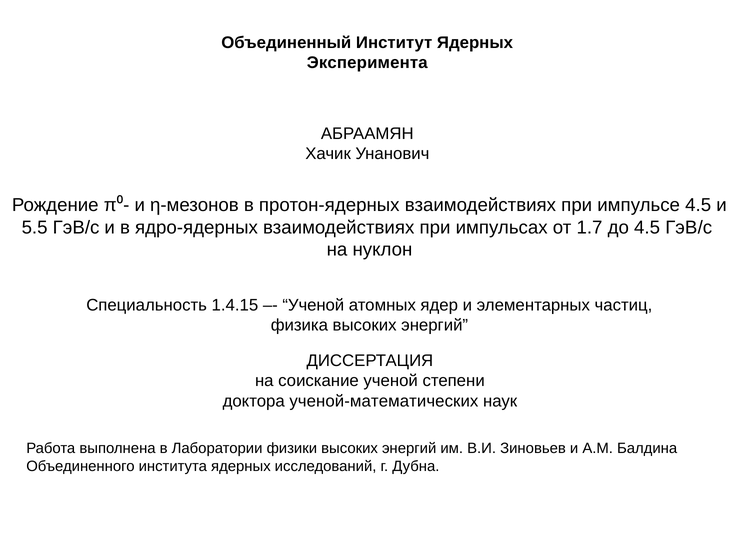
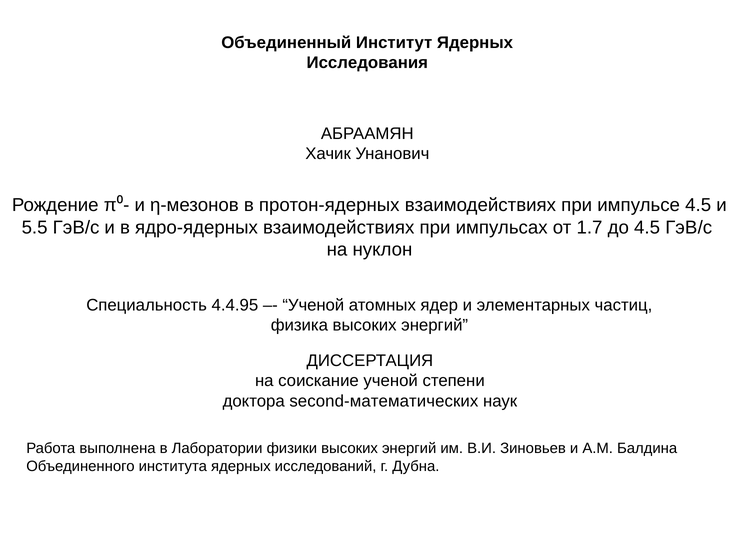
Эксперимента: Эксперимента -> Исследования (367, 63)
1.4.15: 1.4.15 -> 4.4.95 (235, 305)
ученой-математических: ученой-математических -> second-математических (384, 401)
